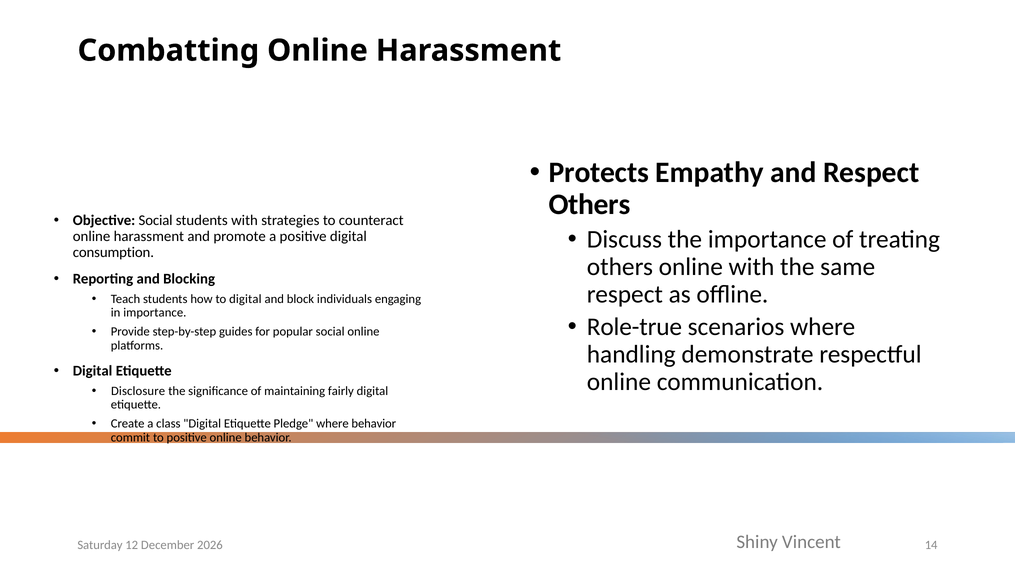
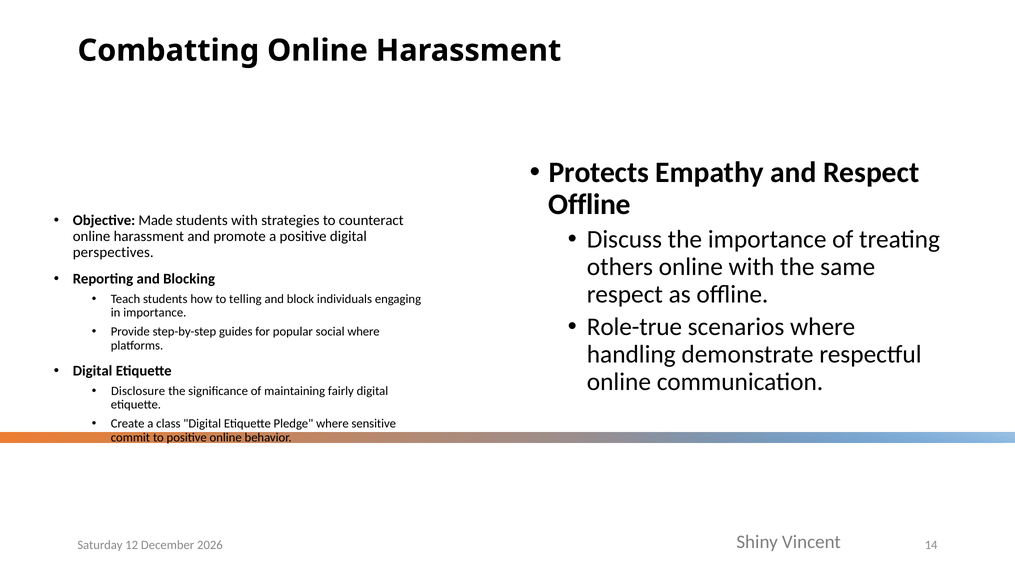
Others: Others -> Offline (589, 204)
Objective Social: Social -> Made (156, 220)
consumption: consumption -> perspectives (113, 252)
to digital: digital -> telling (245, 299)
social online: online -> where (364, 332)
where behavior: behavior -> sensitive (374, 424)
